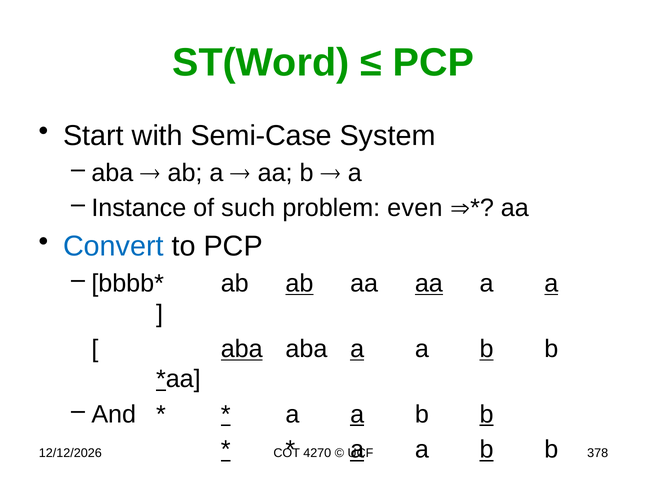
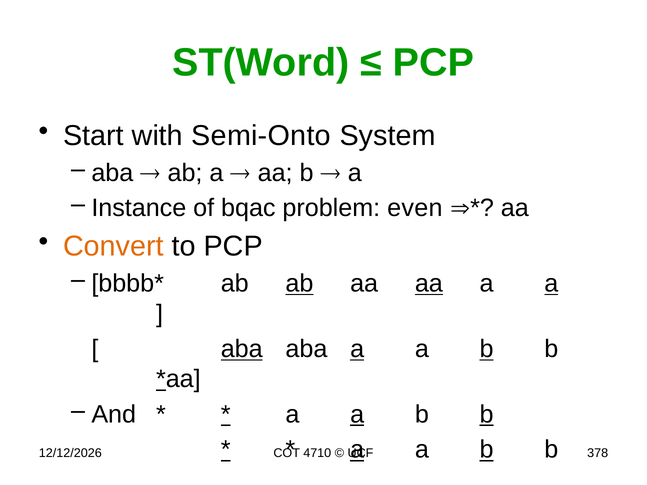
Semi-Case: Semi-Case -> Semi-Onto (261, 136)
such: such -> bqac (248, 208)
Convert colour: blue -> orange (113, 247)
4270: 4270 -> 4710 (317, 454)
